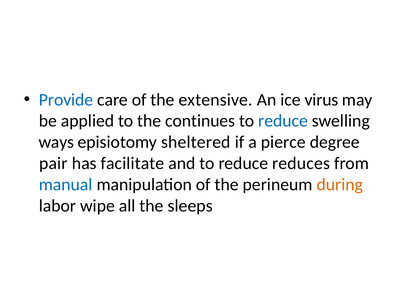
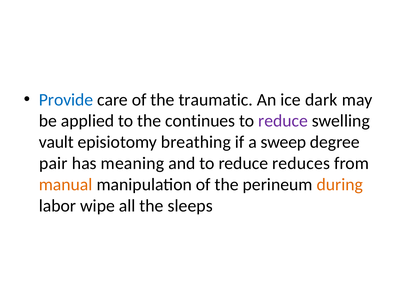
extensive: extensive -> traumatic (216, 100)
virus: virus -> dark (321, 100)
reduce colour: blue -> purple (283, 121)
ways: ways -> vault (56, 142)
sheltered: sheltered -> breathing (196, 142)
pierce: pierce -> sweep (283, 142)
facilitate: facilitate -> meaning (132, 164)
manual colour: blue -> orange (66, 185)
